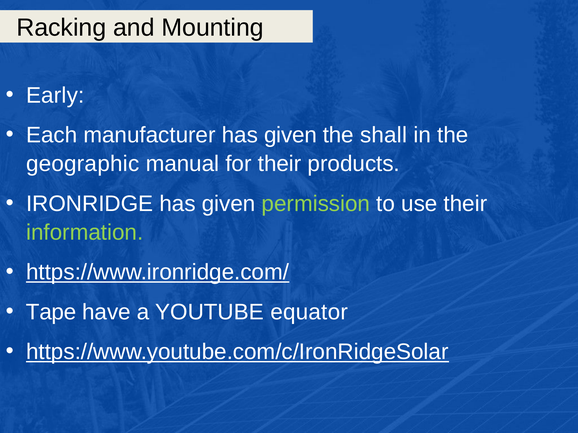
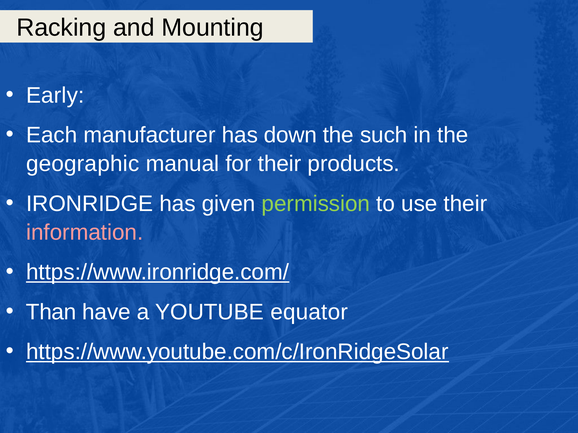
manufacturer has given: given -> down (290, 135)
shall: shall -> such (384, 135)
information colour: light green -> pink (85, 233)
Tape: Tape -> Than (51, 312)
